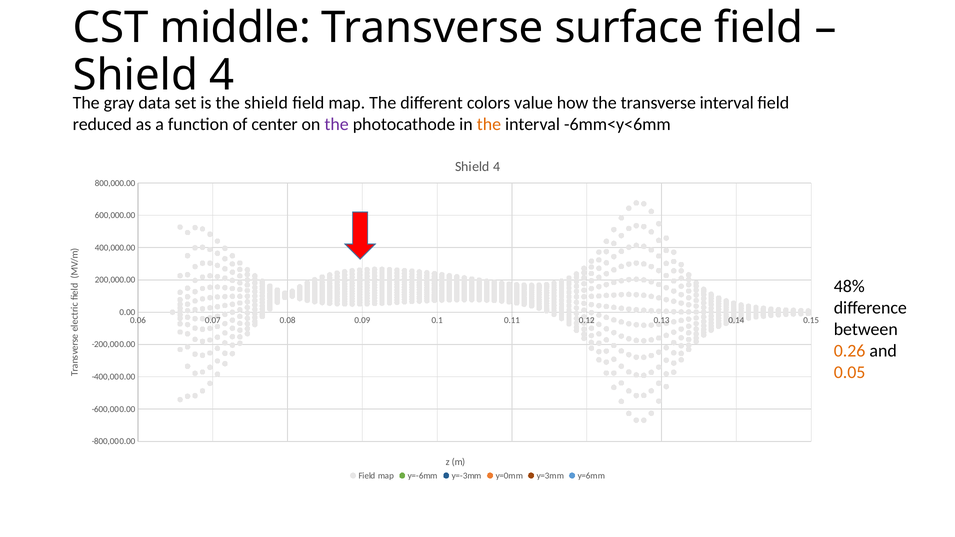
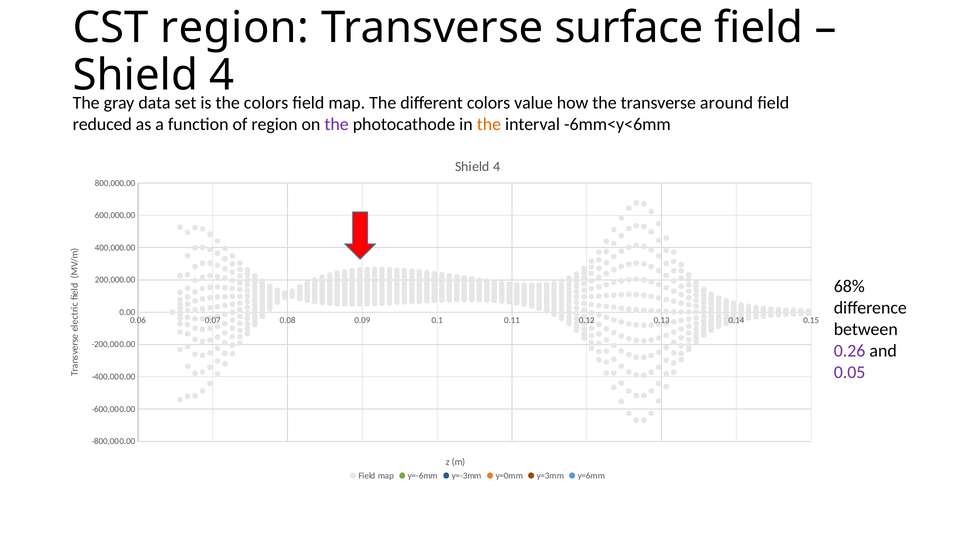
CST middle: middle -> region (235, 28)
shield: shield -> colors (266, 103)
transverse interval: interval -> around (727, 103)
of center: center -> region (275, 124)
48%: 48% -> 68% (849, 286)
0.26 colour: orange -> purple (850, 351)
0.05 colour: orange -> purple (850, 372)
